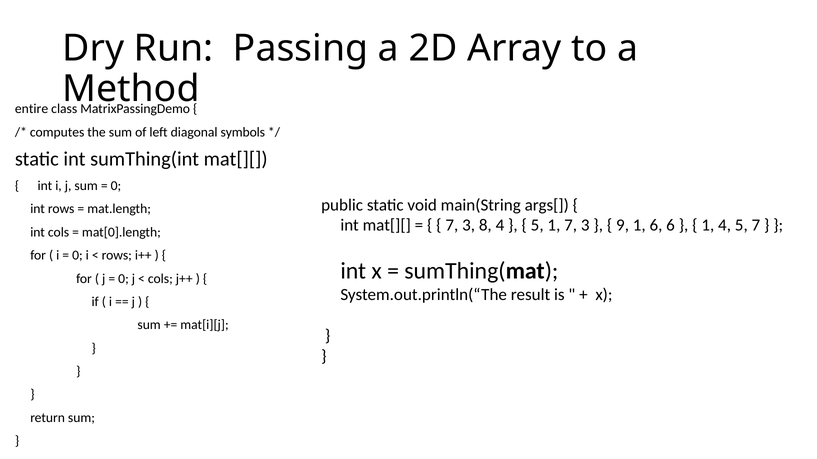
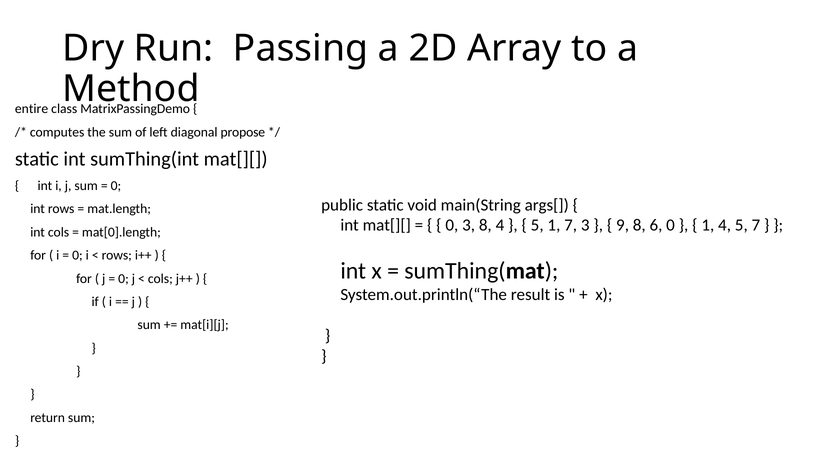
symbols: symbols -> propose (243, 132)
7: 7 -> 0 (452, 226)
9 1: 1 -> 8 (639, 226)
6 6: 6 -> 0 (671, 226)
